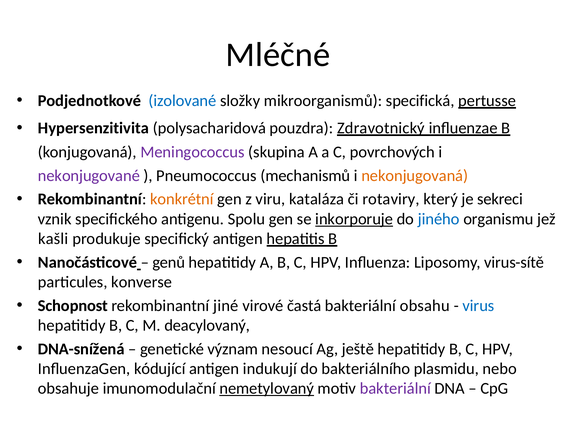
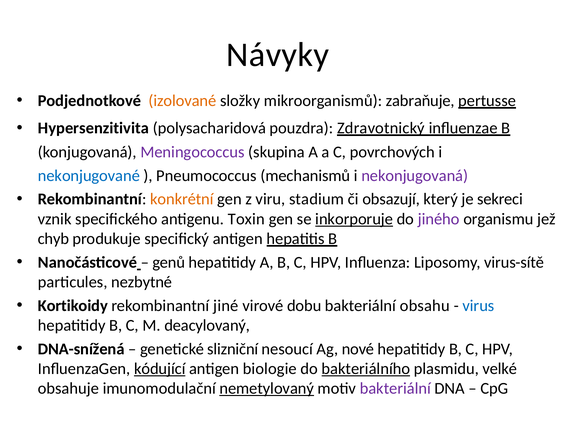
Mléčné: Mléčné -> Návyky (278, 55)
izolované colour: blue -> orange (182, 101)
specifická: specifická -> zabraňuje (420, 101)
nekonjugované colour: purple -> blue (89, 176)
nekonjugovaná colour: orange -> purple (415, 176)
kataláza: kataláza -> stadium (317, 199)
rotaviry: rotaviry -> obsazují (391, 199)
Spolu: Spolu -> Toxin (246, 219)
jiného colour: blue -> purple (439, 219)
kašli: kašli -> chyb (53, 239)
konverse: konverse -> nezbytné (142, 282)
Schopnost: Schopnost -> Kortikoidy (73, 305)
častá: častá -> dobu (304, 305)
význam: význam -> slizniční (233, 349)
ještě: ještě -> nové (358, 349)
kódující underline: none -> present (160, 369)
indukují: indukují -> biologie (270, 369)
bakteriálního underline: none -> present (366, 369)
nebo: nebo -> velké (500, 369)
